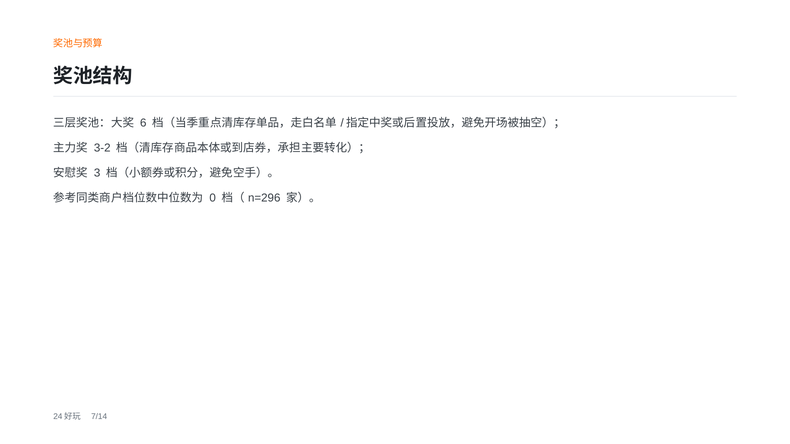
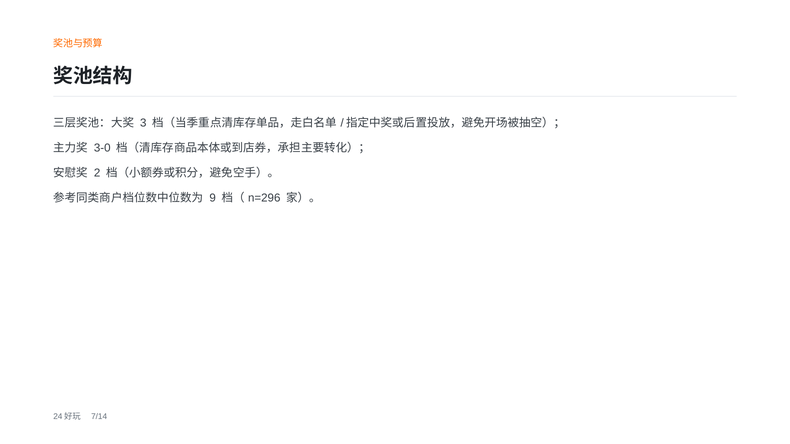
6: 6 -> 3 (143, 123)
3-2: 3-2 -> 3-0 (102, 148)
3: 3 -> 2 (97, 173)
0: 0 -> 9 (213, 198)
